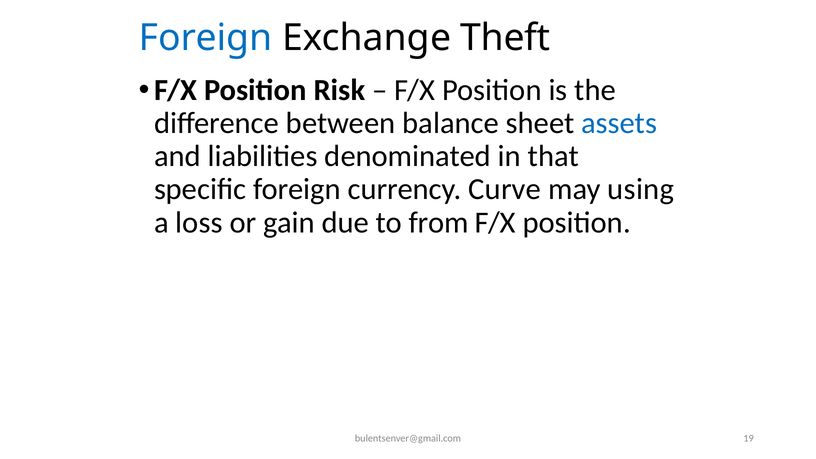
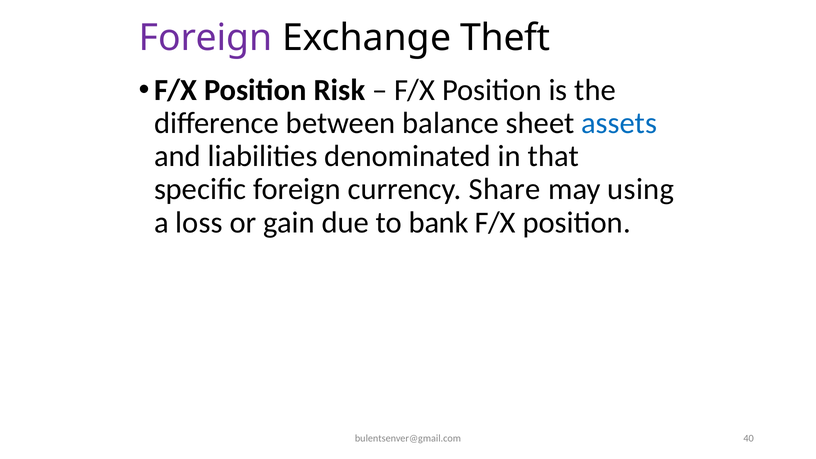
Foreign colour: blue -> purple (206, 38)
Curve: Curve -> Share (505, 189)
from: from -> bank (439, 222)
19: 19 -> 40 (749, 438)
